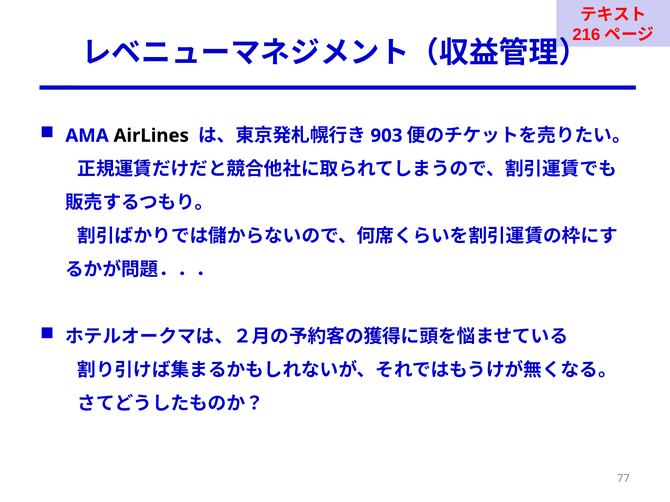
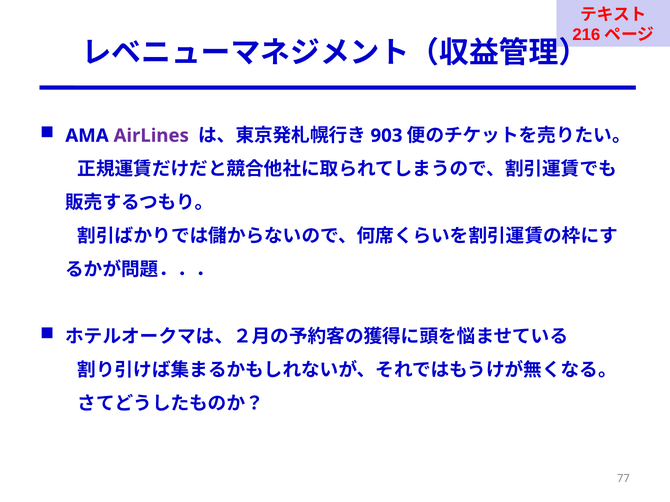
AirLines colour: black -> purple (151, 136)
